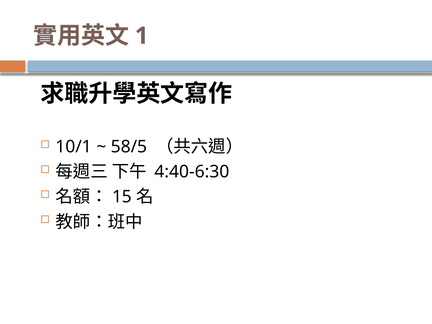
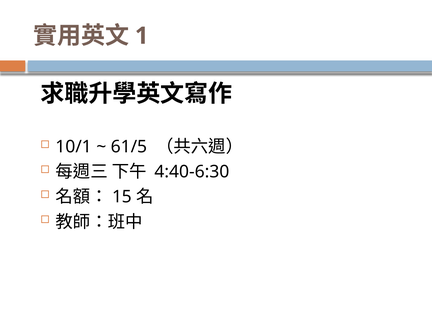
58/5: 58/5 -> 61/5 (129, 147)
